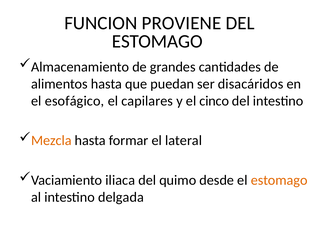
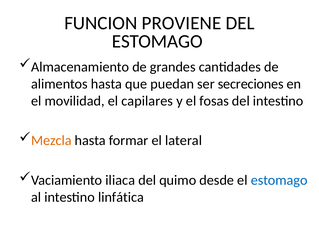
disacáridos: disacáridos -> secreciones (251, 84)
esofágico: esofágico -> movilidad (75, 101)
cinco: cinco -> fosas (214, 101)
estomago colour: orange -> blue (279, 180)
delgada: delgada -> linfática (121, 197)
